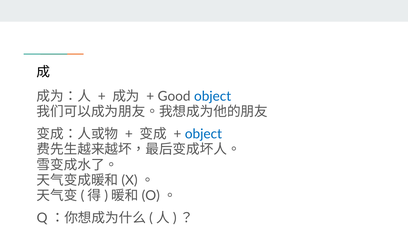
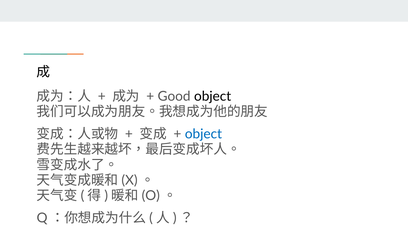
object colour: blue -> black (213, 96)
